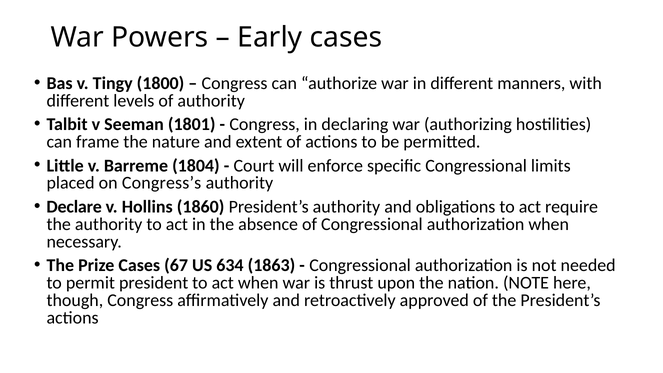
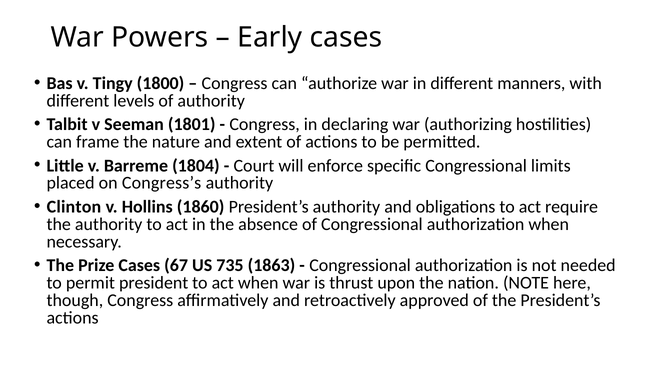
Declare: Declare -> Clinton (74, 207)
634: 634 -> 735 (230, 265)
